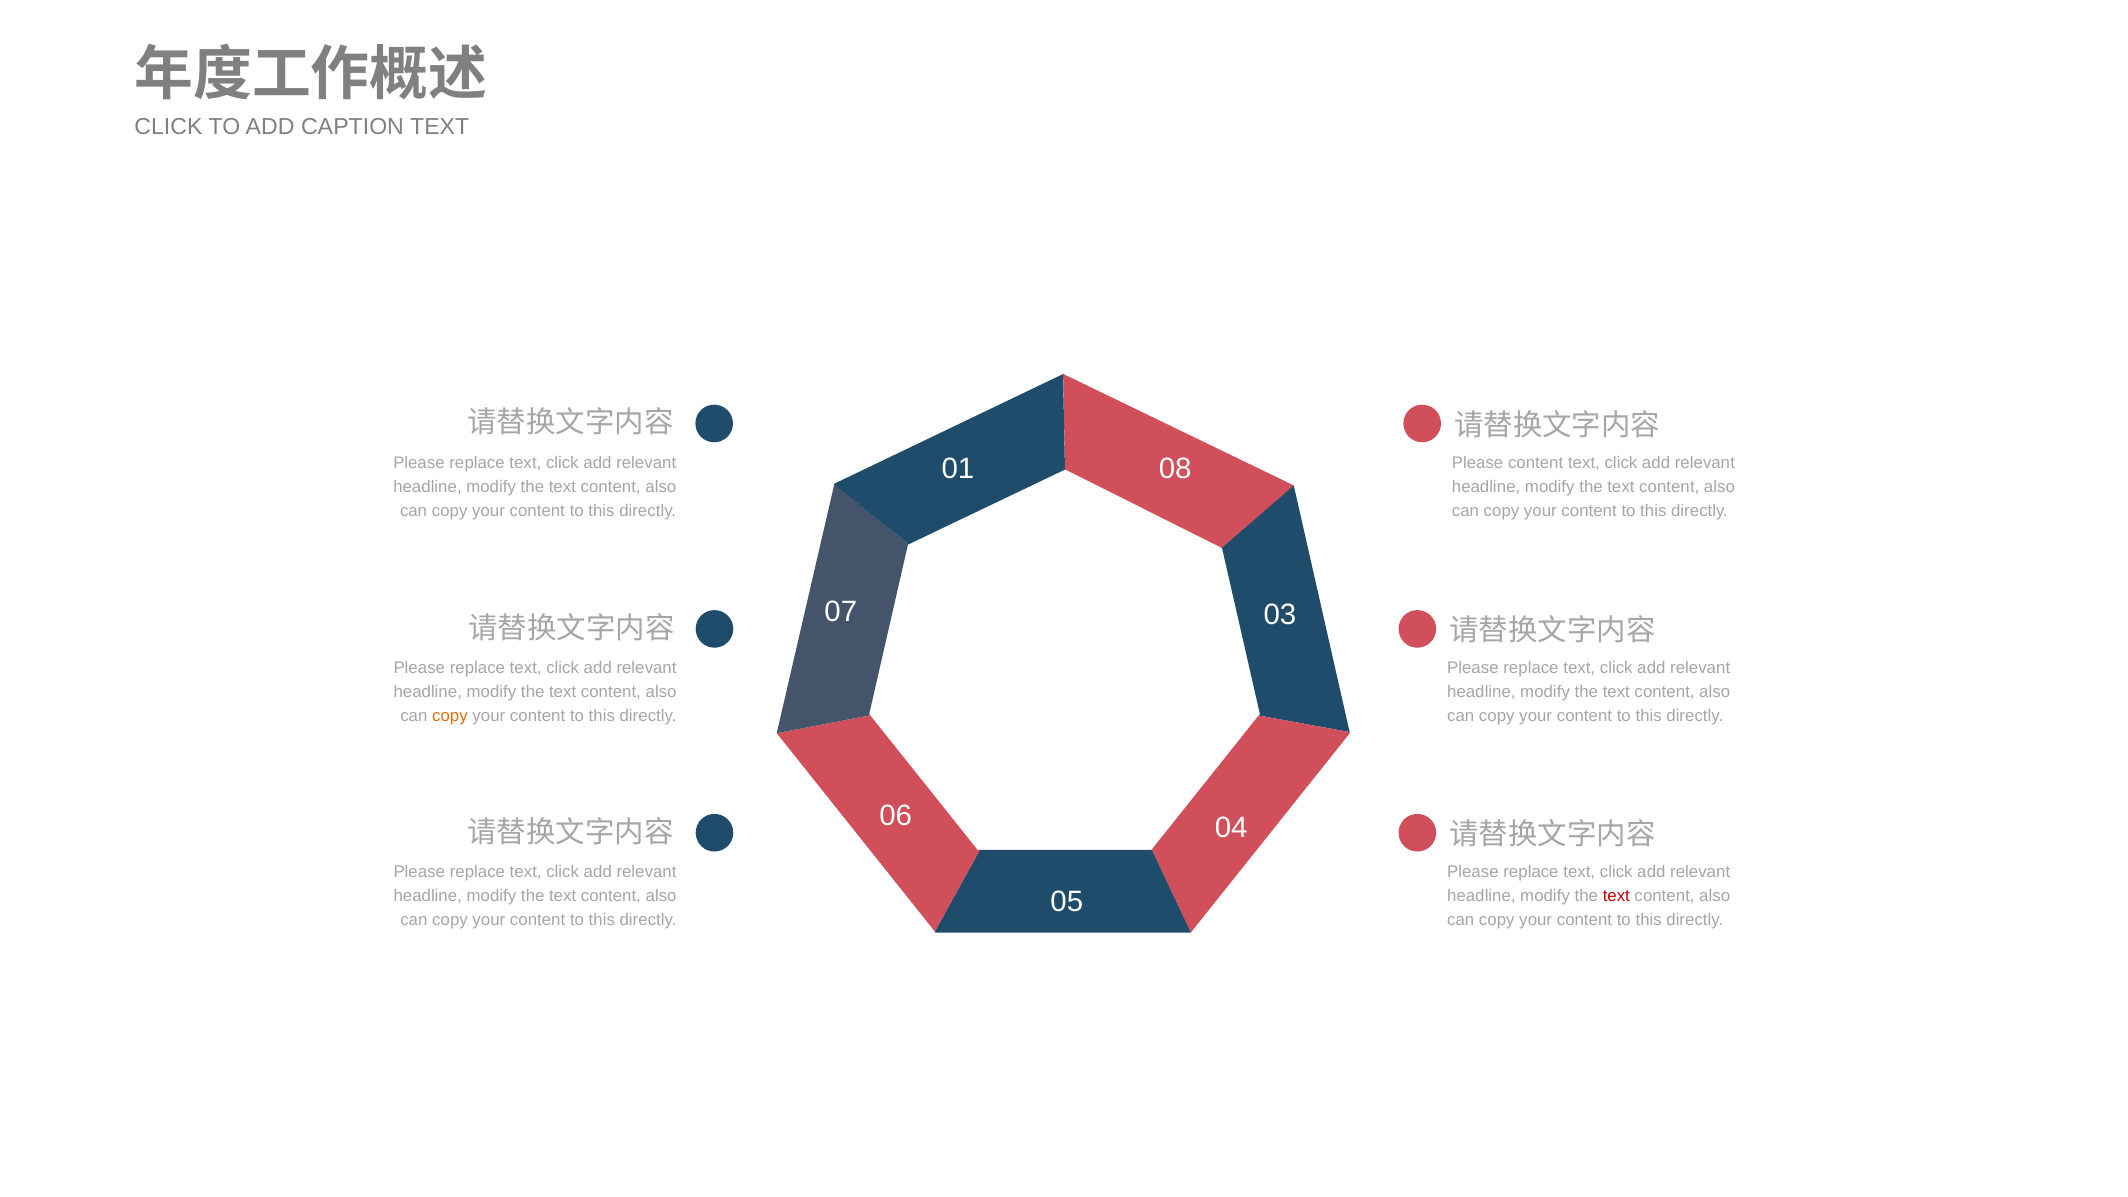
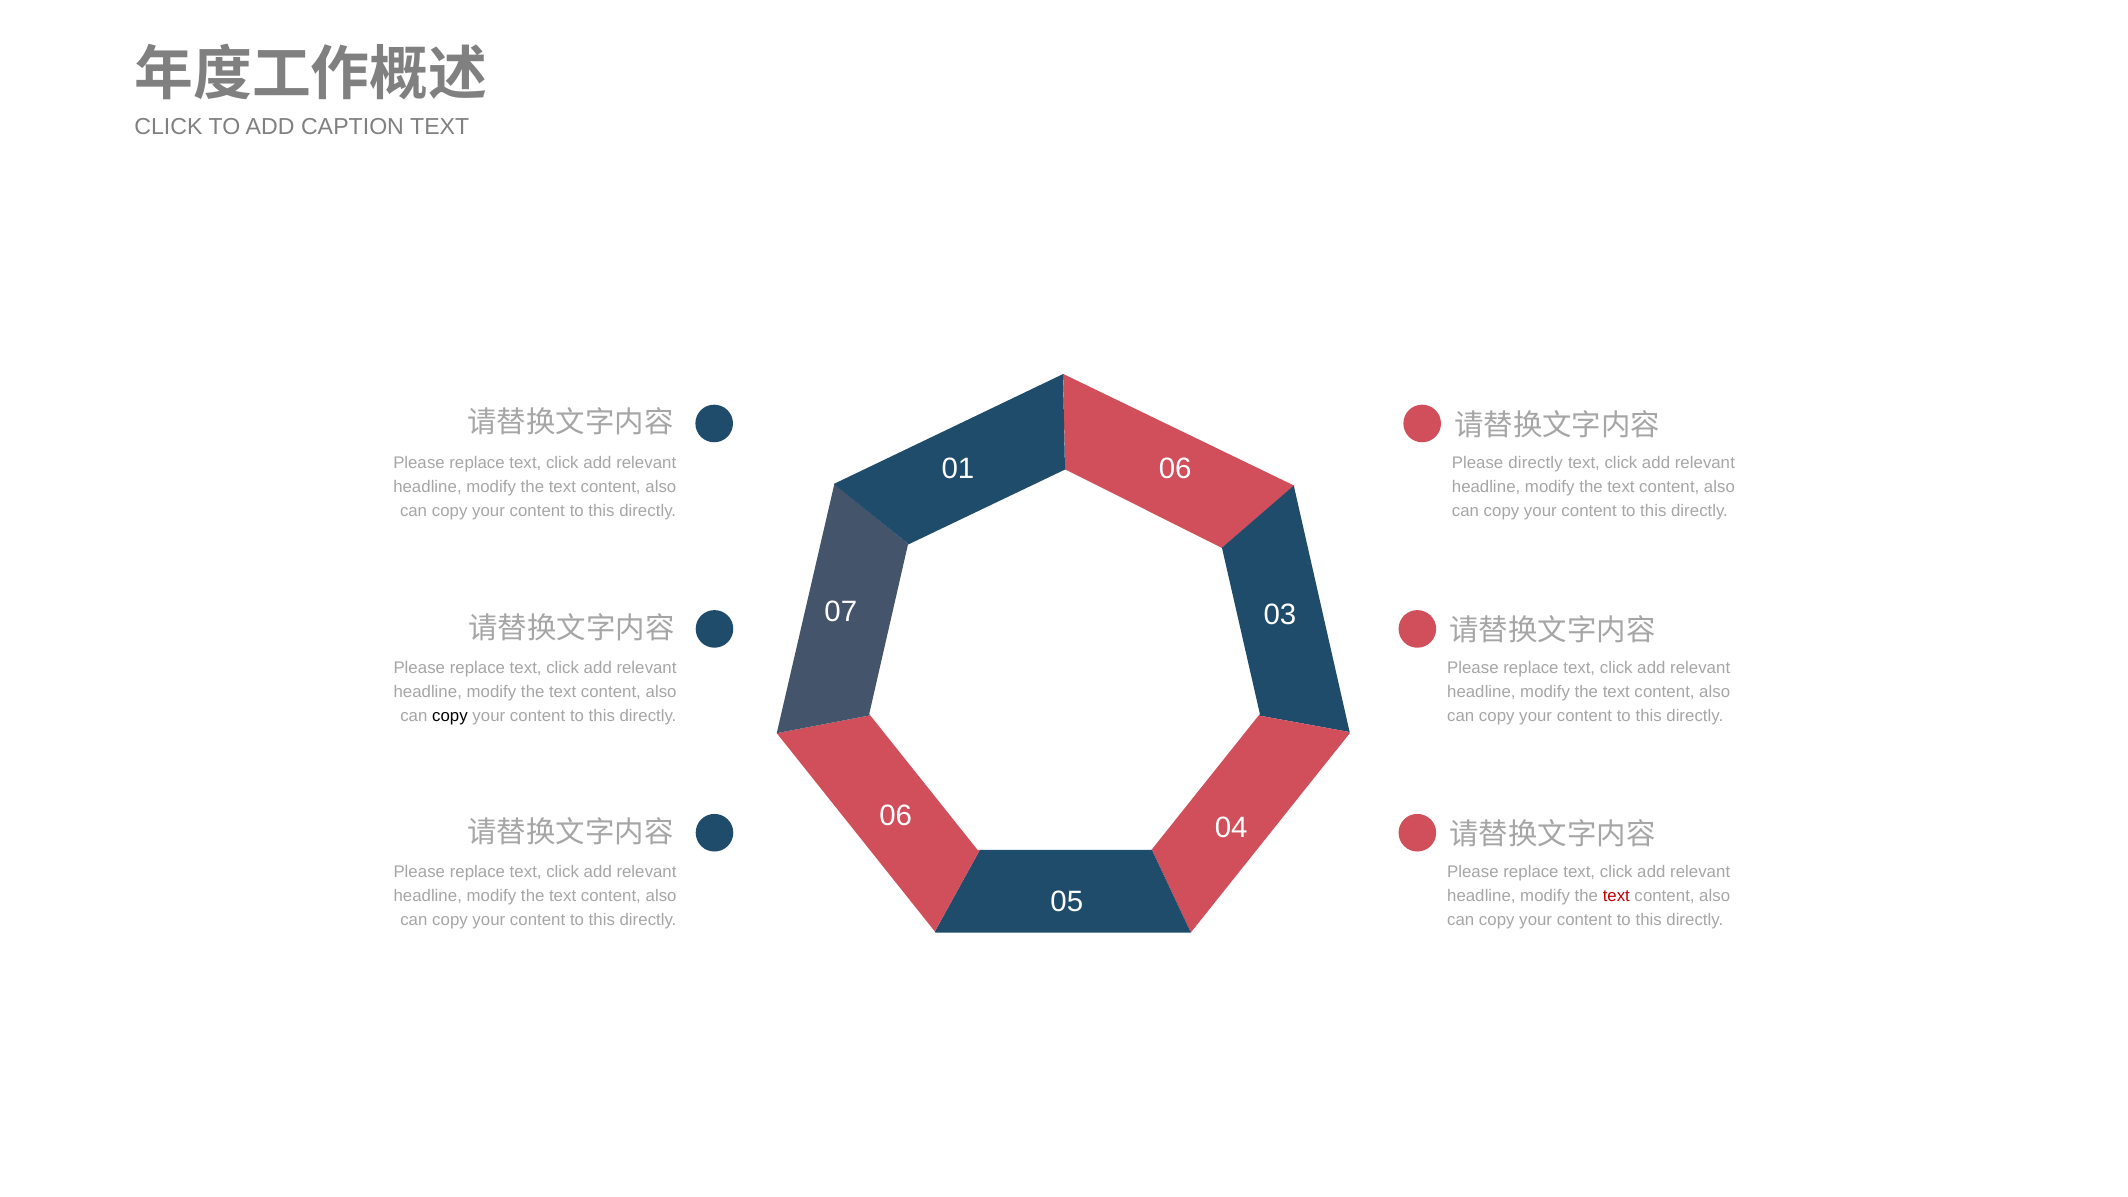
Please content: content -> directly (1536, 462)
01 08: 08 -> 06 (1175, 469)
copy colour: orange -> black (450, 716)
